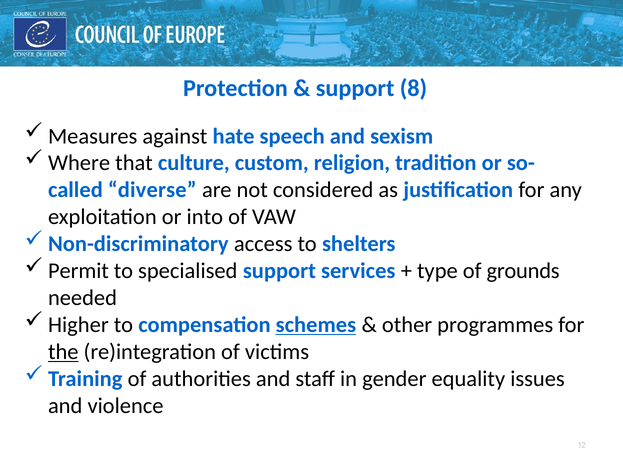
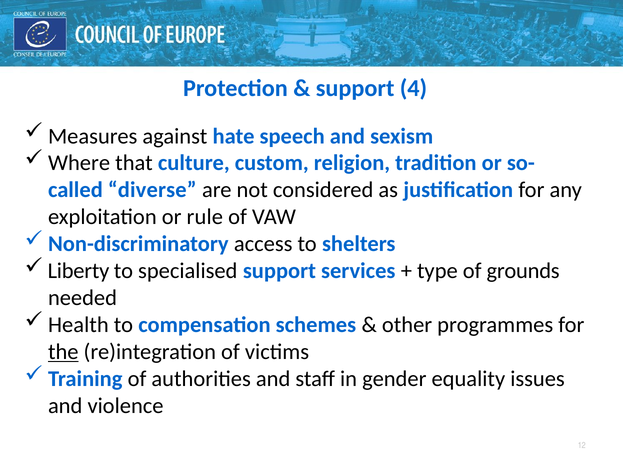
8: 8 -> 4 (413, 88)
into: into -> rule (205, 217)
Permit: Permit -> Liberty (79, 271)
Higher: Higher -> Health (78, 325)
schemes underline: present -> none (316, 325)
